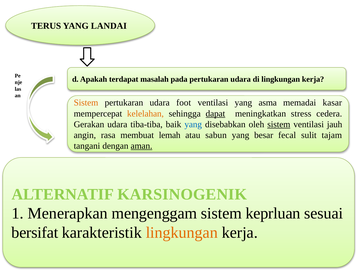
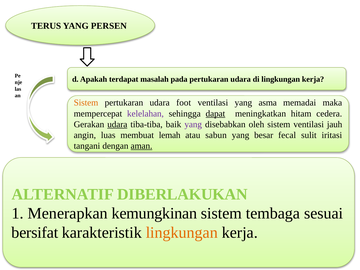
LANDAI: LANDAI -> PERSEN (109, 26)
kasar: kasar -> maka (332, 103)
kelelahan colour: orange -> purple (145, 114)
stress: stress -> hitam (301, 114)
udara underline: none -> present (117, 124)
yang colour: blue -> purple (193, 124)
sistem underline: present -> none (279, 124)
rasa: rasa -> luas (108, 135)
tajam: tajam -> iritasi (332, 135)
KARSINOGENIK: KARSINOGENIK -> DIBERLAKUKAN (182, 194)
mengenggam: mengenggam -> kemungkinan (154, 213)
keprluan: keprluan -> tembaga (273, 213)
